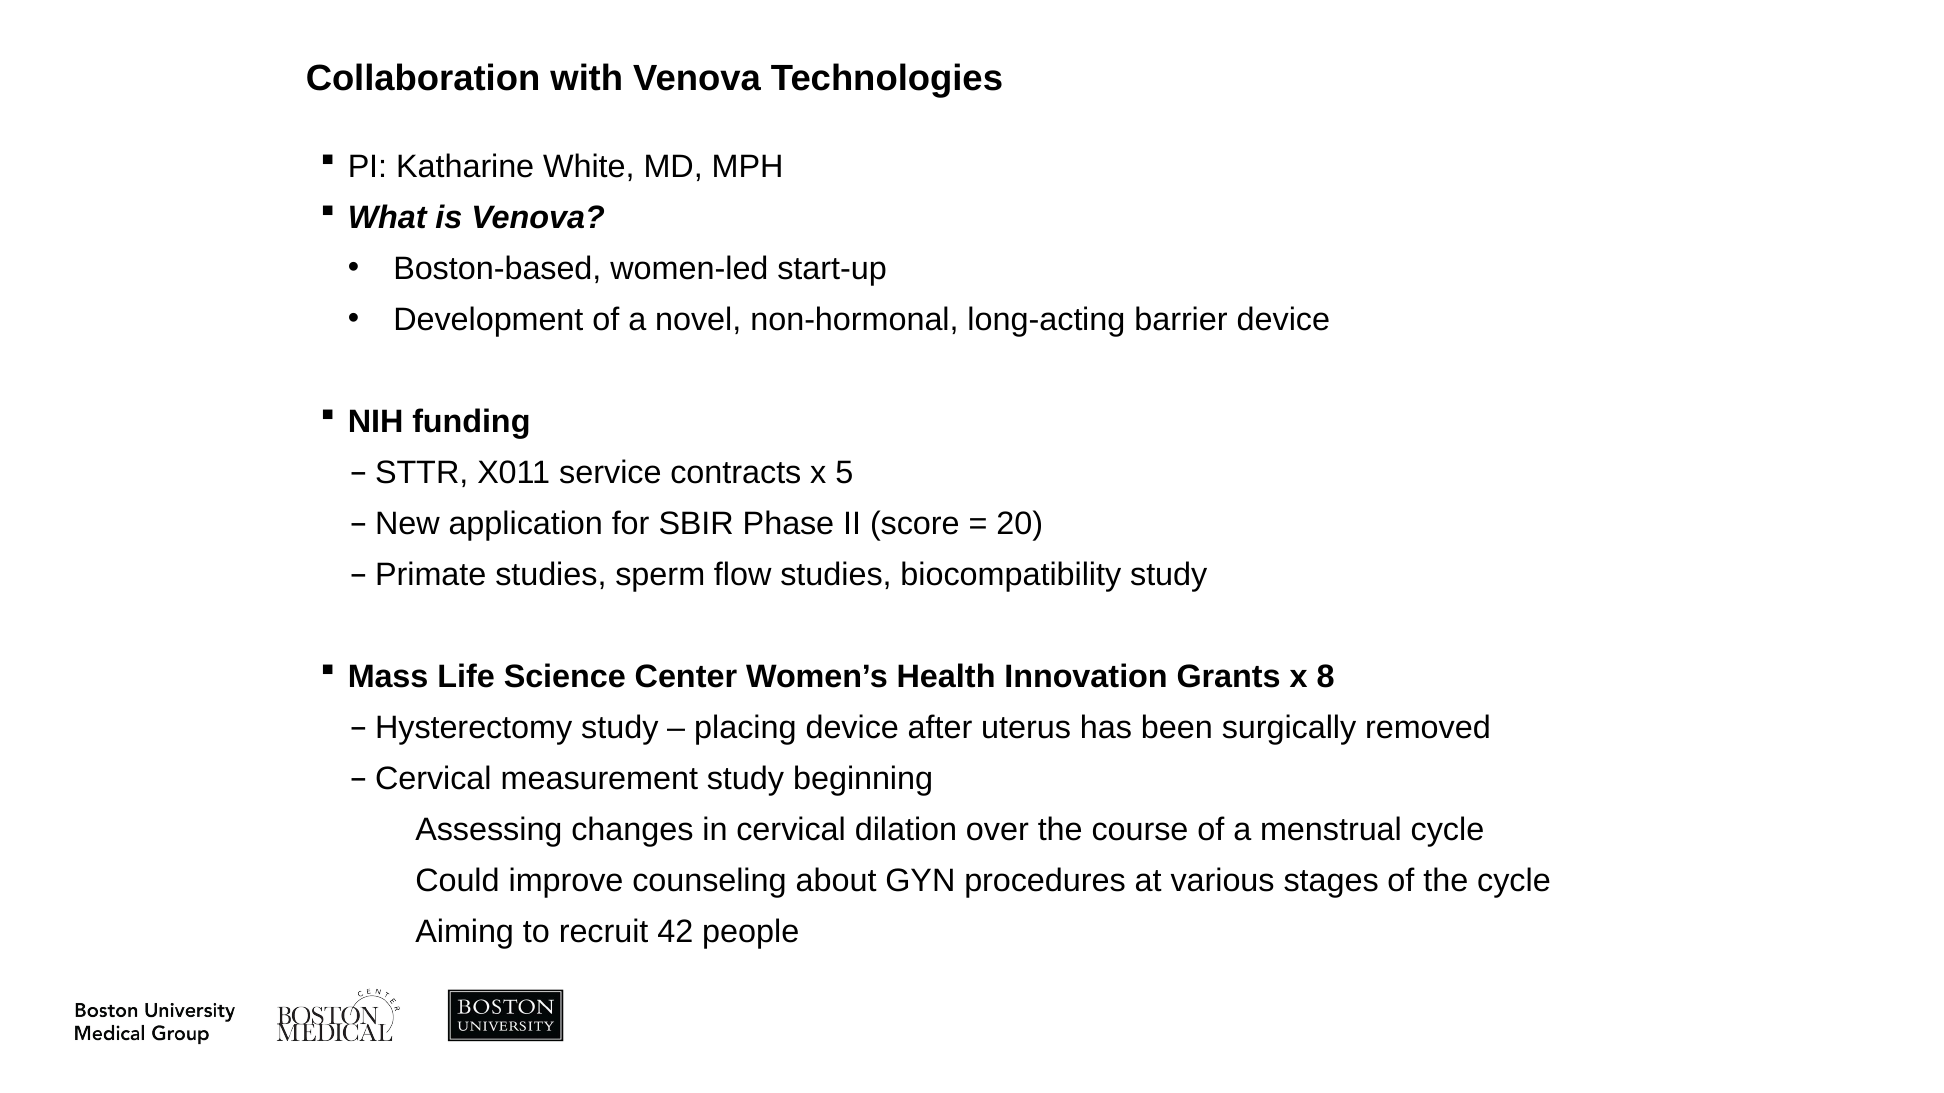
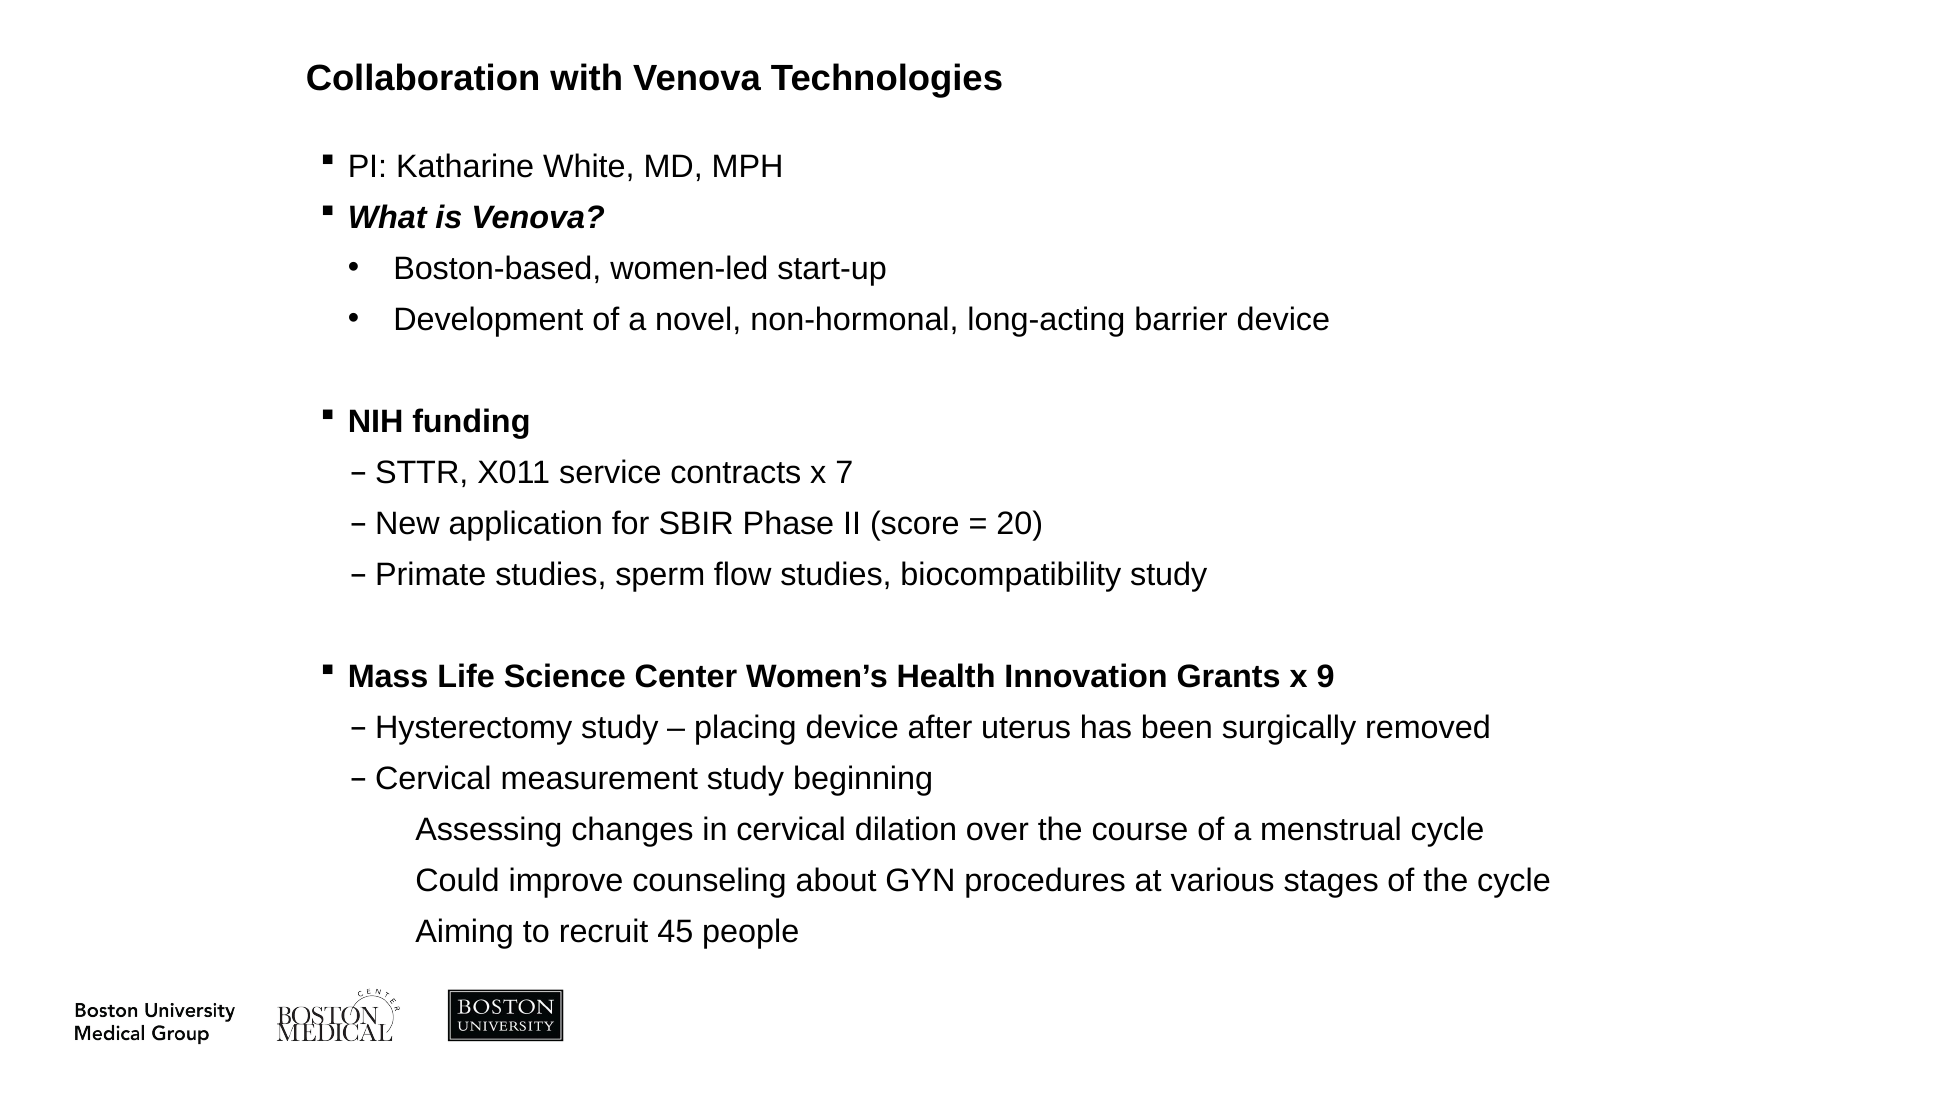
5: 5 -> 7 (844, 473)
8: 8 -> 9 (1326, 677)
42: 42 -> 45 (675, 932)
